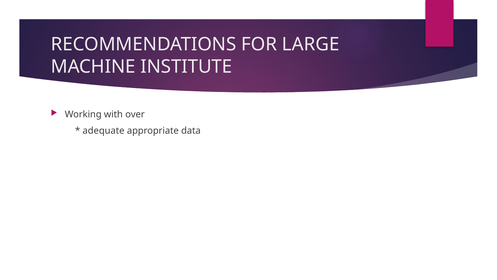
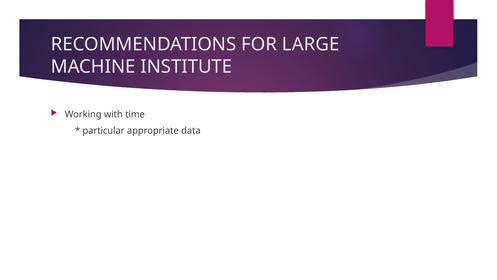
over: over -> time (135, 114)
adequate: adequate -> particular (104, 131)
